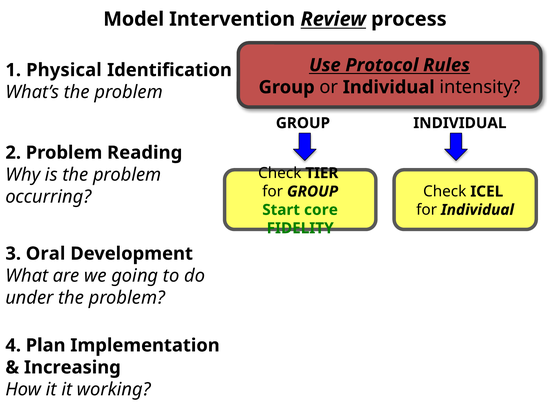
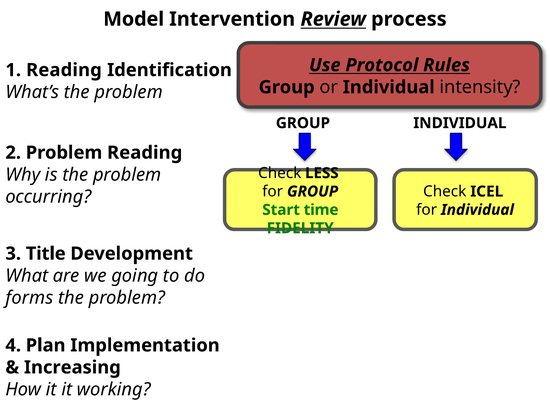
1 Physical: Physical -> Reading (64, 70)
TIER: TIER -> LESS (322, 173)
core: core -> time (321, 210)
Oral: Oral -> Title (46, 253)
under: under -> forms (29, 297)
